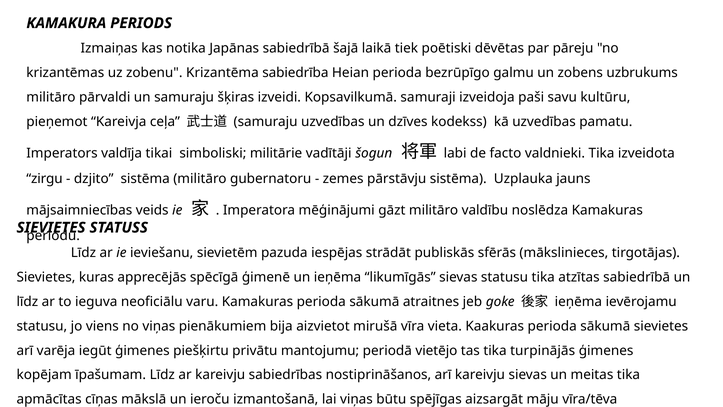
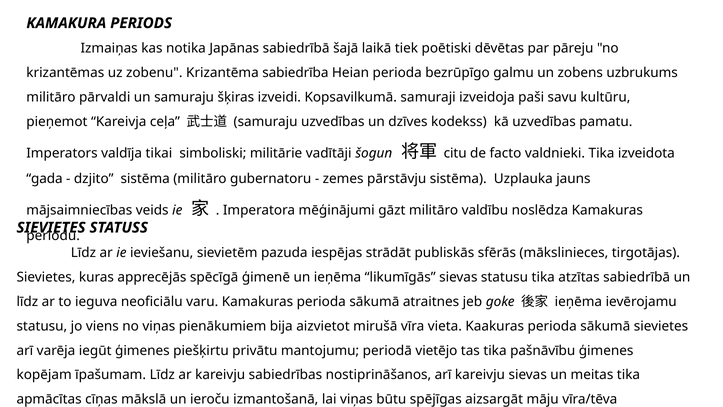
labi: labi -> citu (455, 153)
zirgu: zirgu -> gada (44, 178)
turpinājās: turpinājās -> pašnāvību (543, 350)
